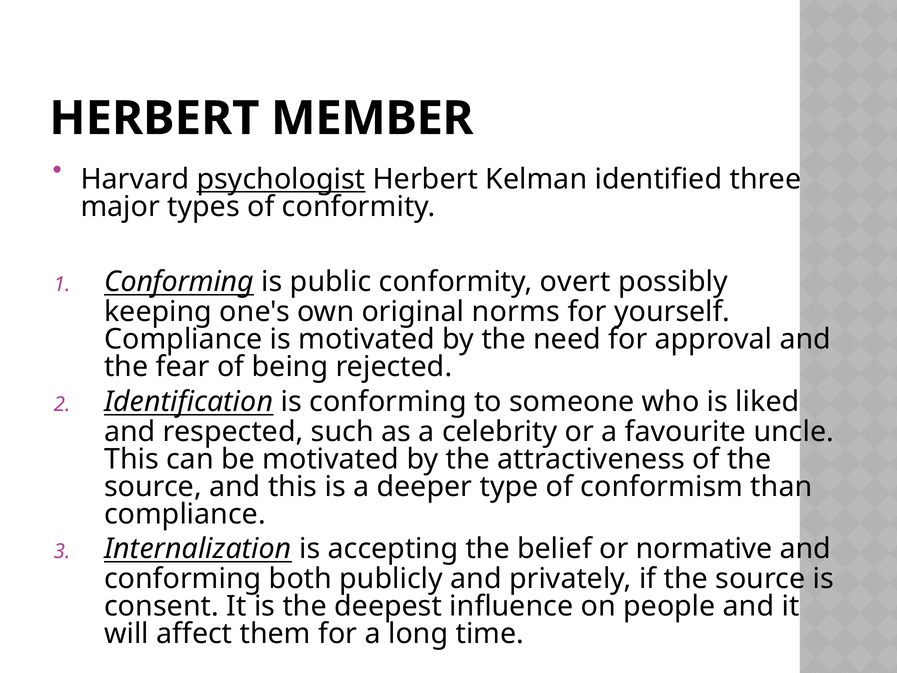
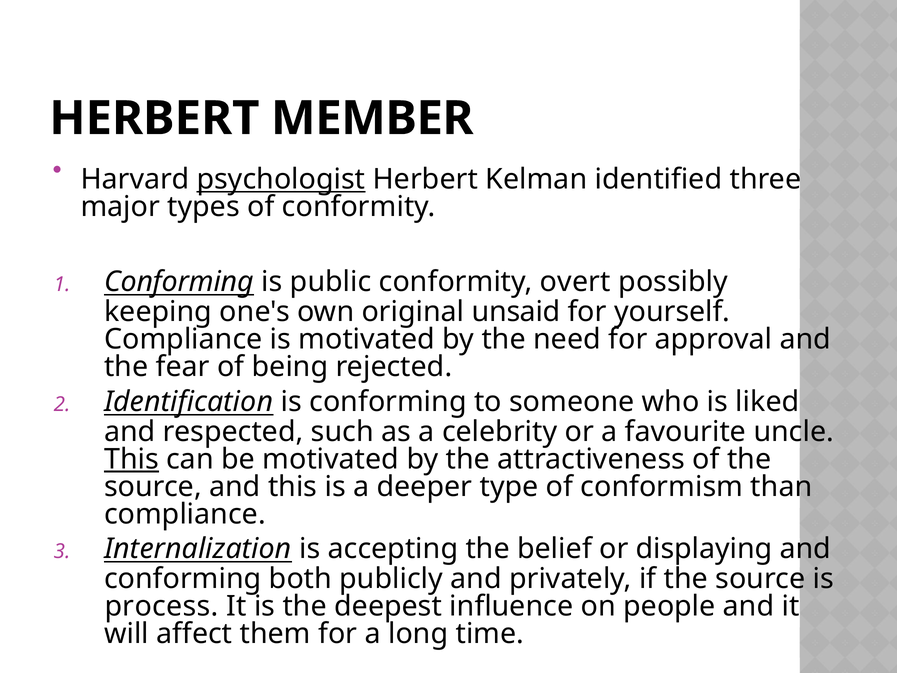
norms: norms -> unsaid (516, 312)
This underline: none -> present (131, 459)
normative: normative -> displaying (704, 549)
consent: consent -> process (161, 606)
